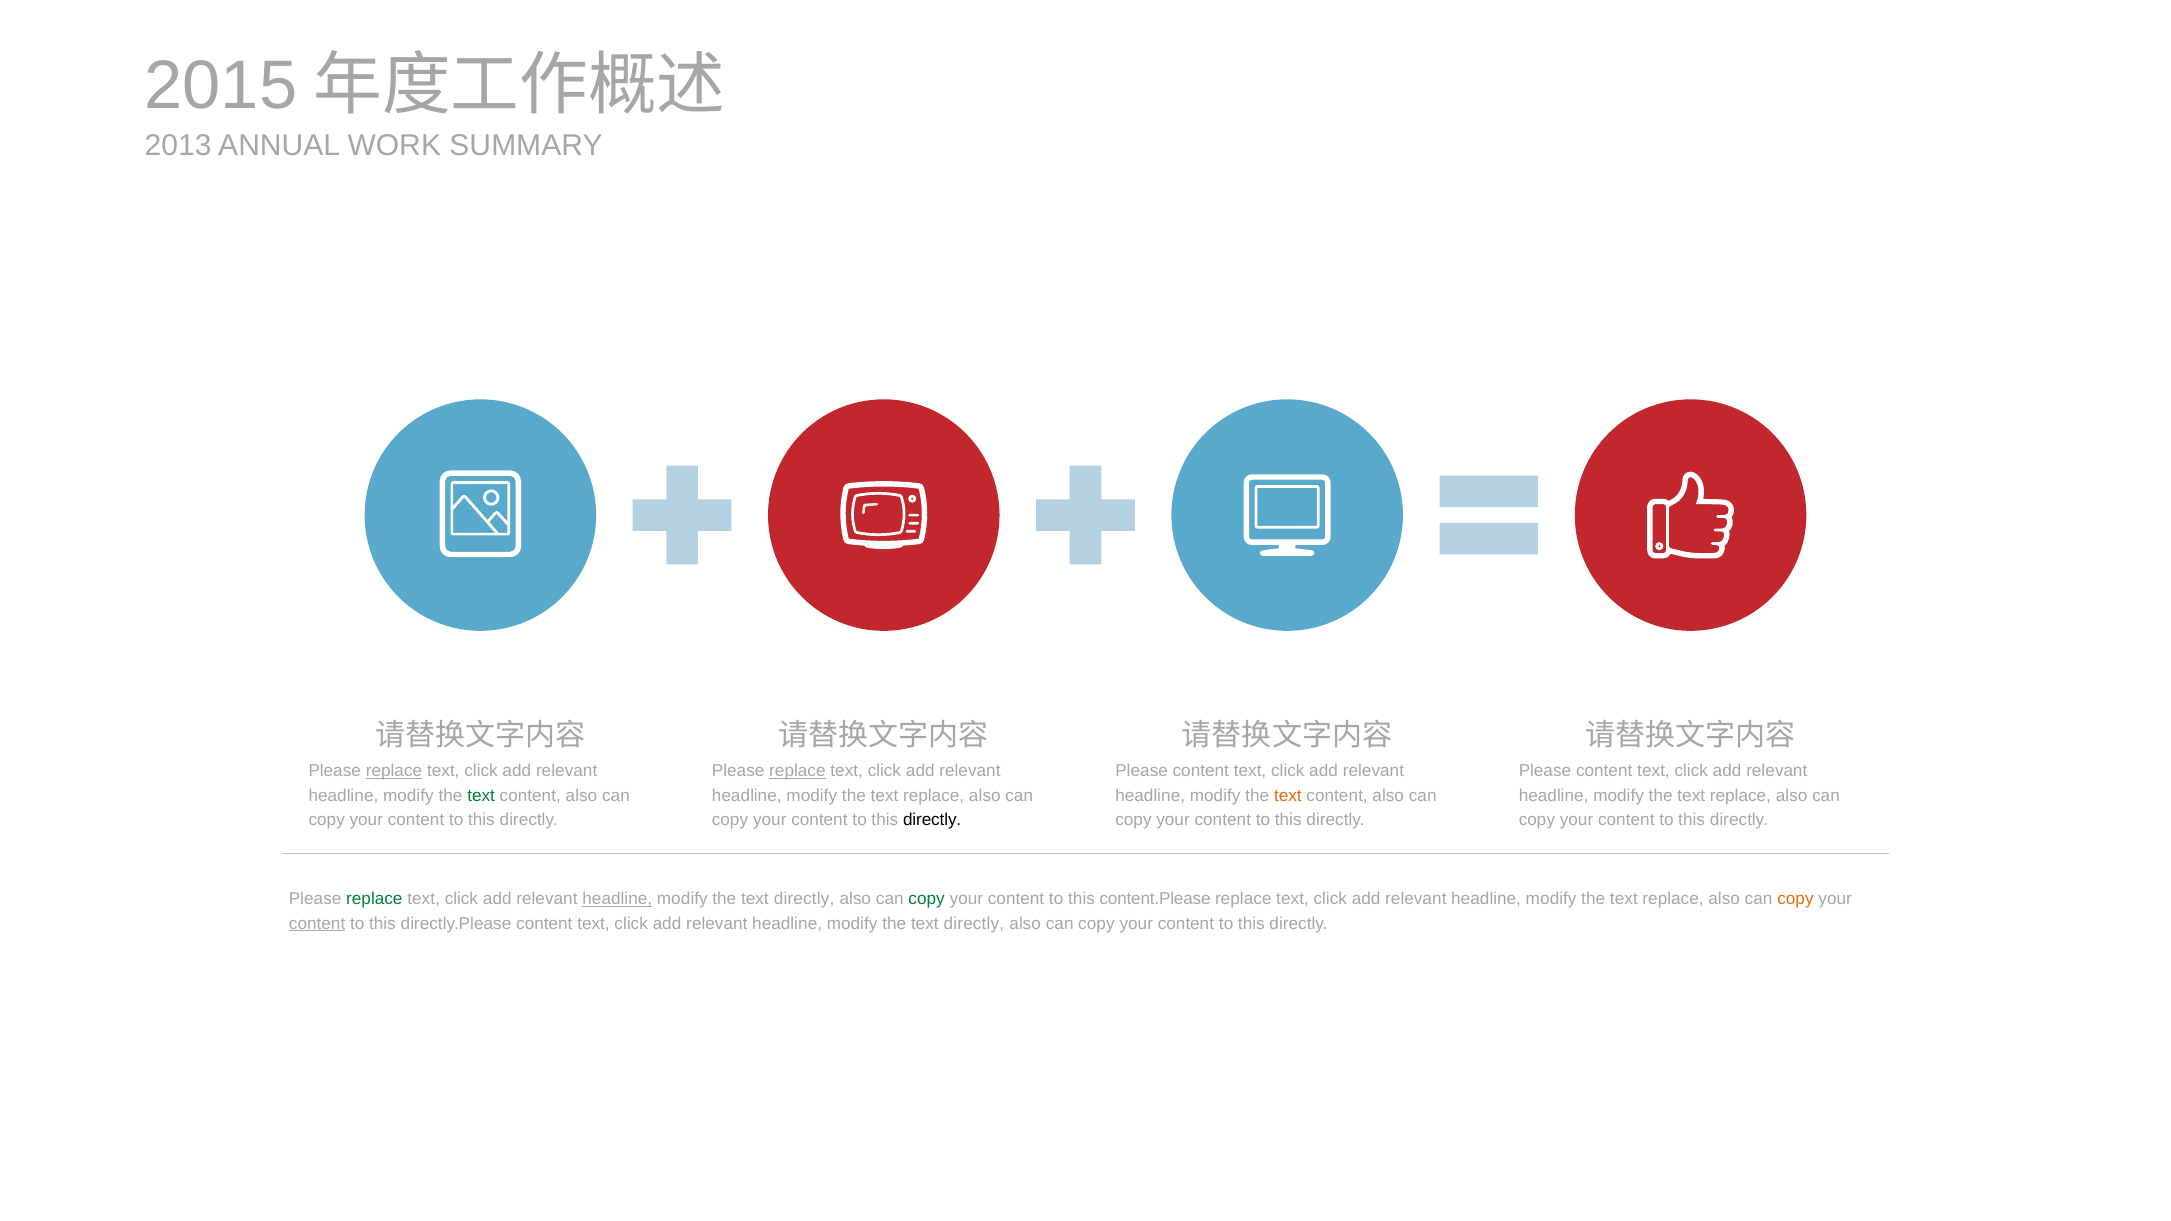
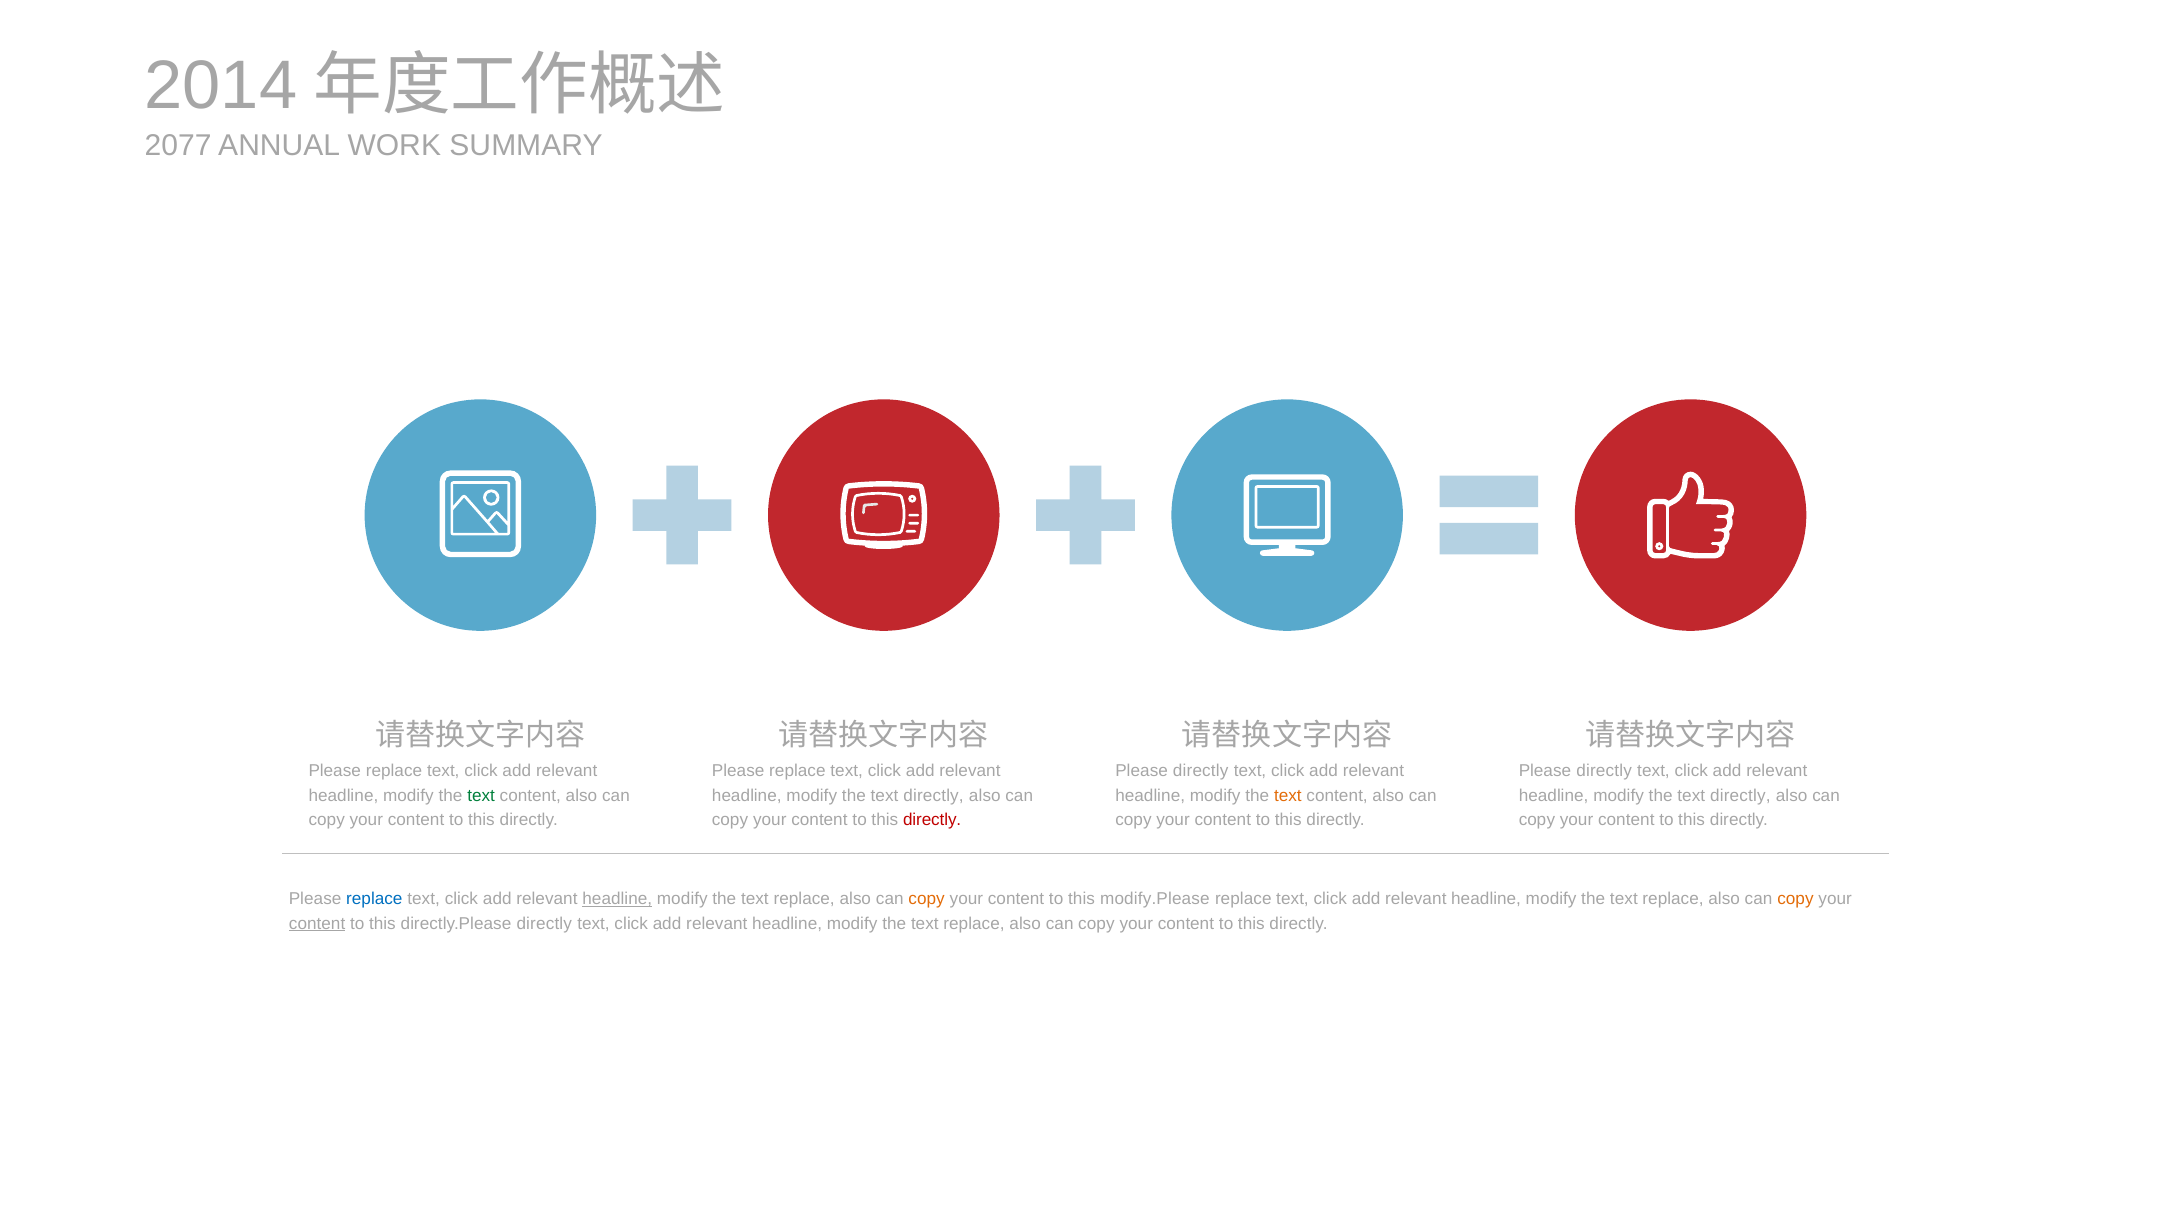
2015: 2015 -> 2014 (221, 86)
2013: 2013 -> 2077 (178, 146)
replace underline: present -> none (394, 771)
replace underline: present -> none (797, 771)
content: content -> directly (1201, 771)
content: content -> directly (1604, 771)
replace: replace -> directly (934, 795)
replace: replace -> directly (1740, 795)
directly colour: black -> red (932, 820)
replace colour: green -> blue (374, 899)
directly: directly -> replace (804, 899)
copy colour: green -> orange (927, 899)
content.Please: content.Please -> modify.Please (1155, 899)
directly.Please content: content -> directly (544, 924)
directly: directly -> replace (974, 924)
